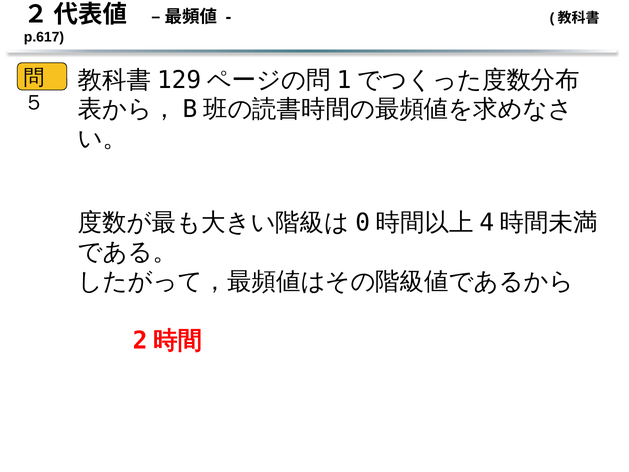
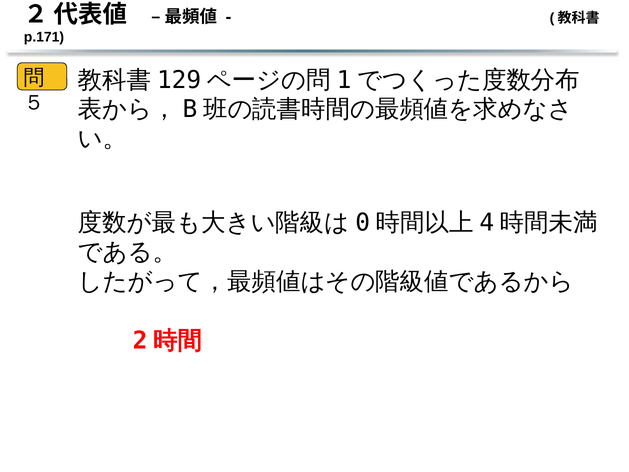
p.617: p.617 -> p.171 (44, 37)
